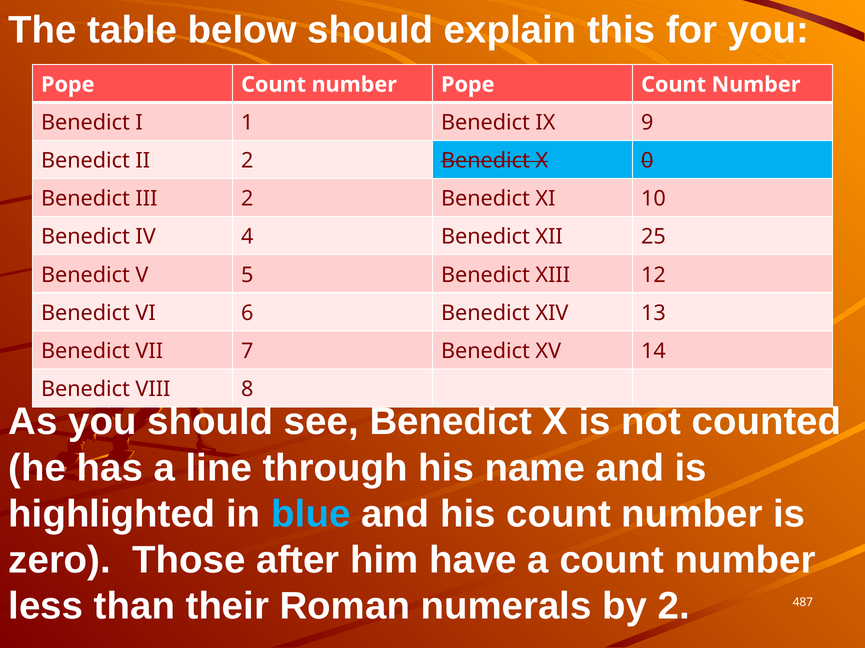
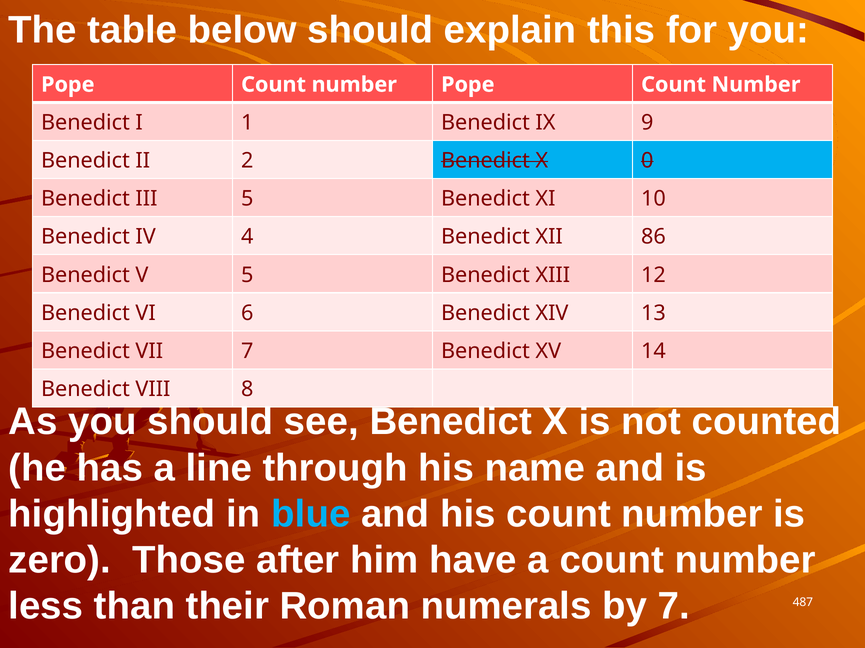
III 2: 2 -> 5 (247, 199)
25: 25 -> 86 (653, 237)
by 2: 2 -> 7 (674, 607)
